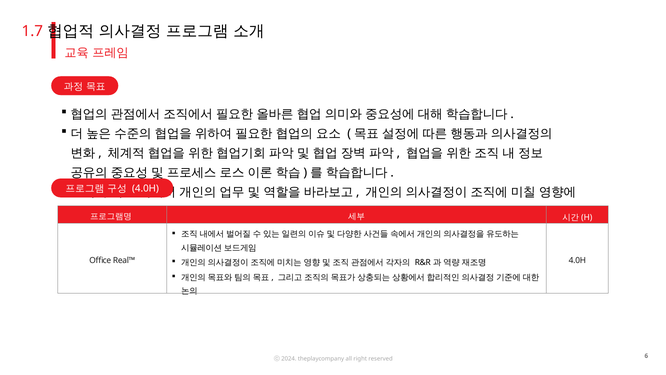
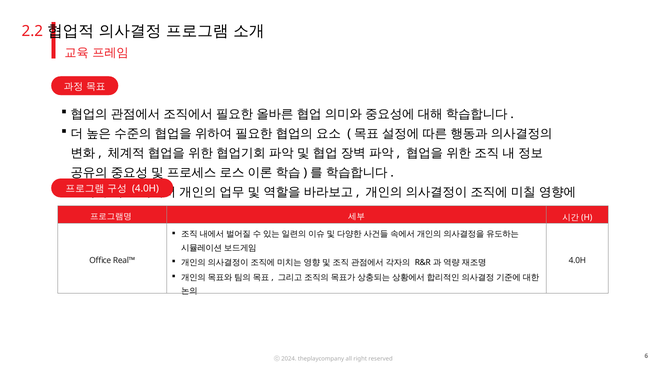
1.7: 1.7 -> 2.2 (32, 31)
